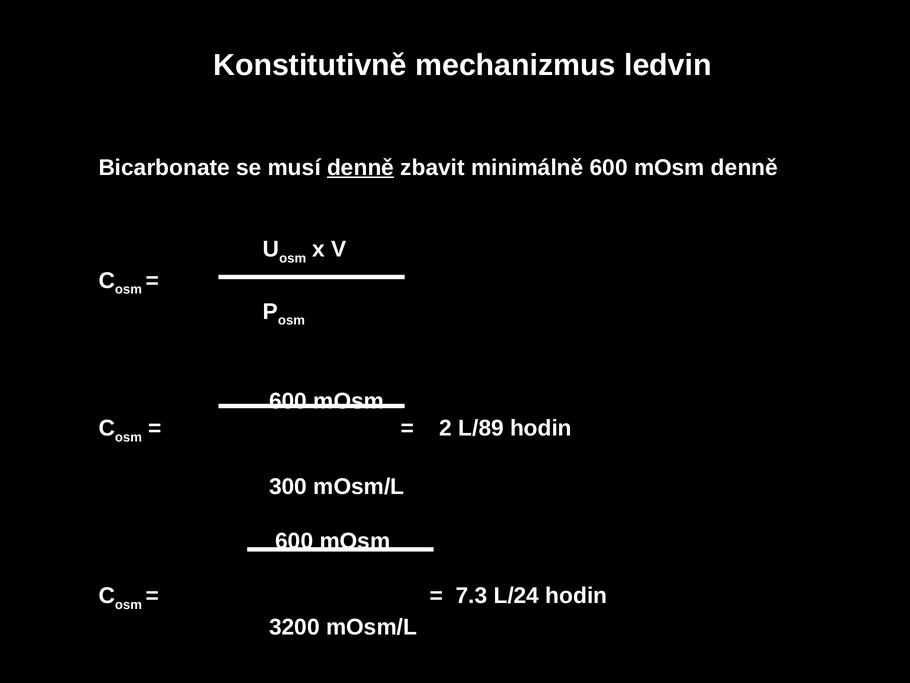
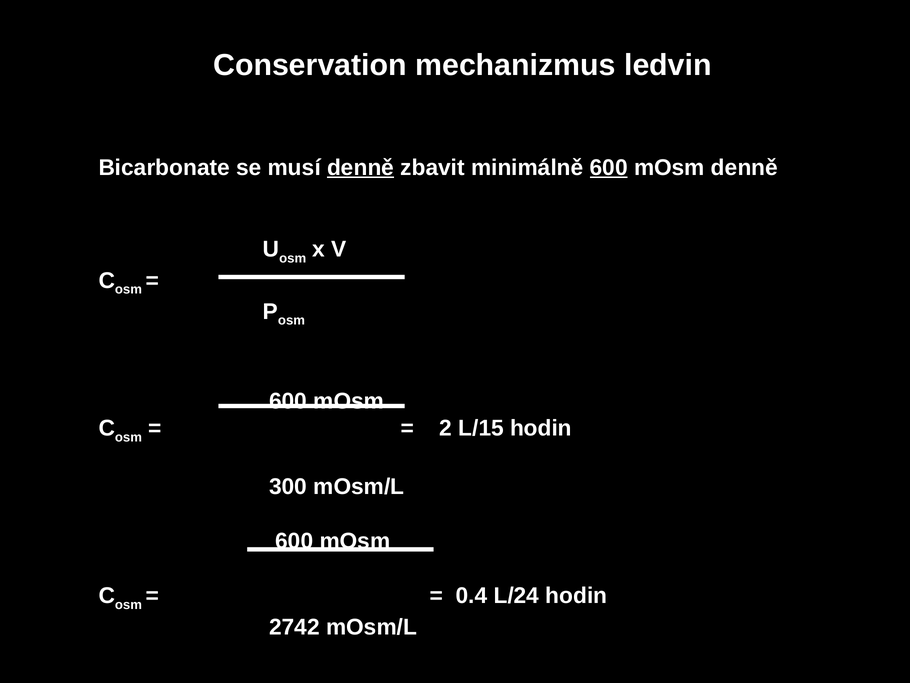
Konstitutivně: Konstitutivně -> Conservation (310, 65)
600 underline: none -> present (609, 167)
L/89: L/89 -> L/15 (481, 428)
7.3: 7.3 -> 0.4 (472, 596)
3200: 3200 -> 2742 (294, 627)
